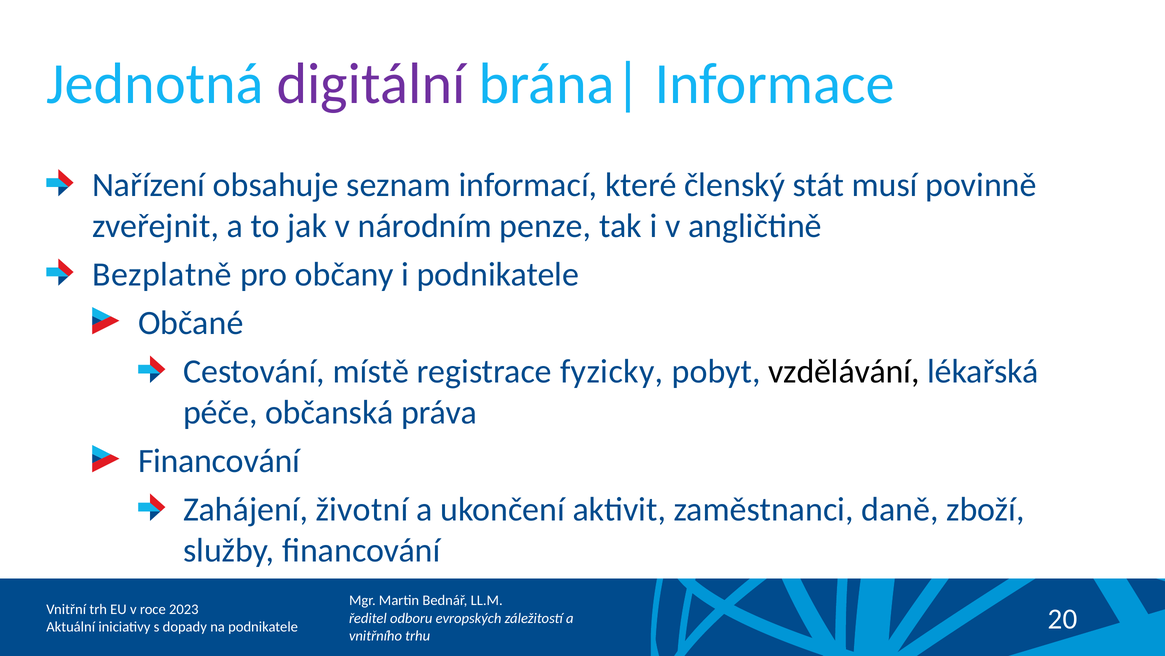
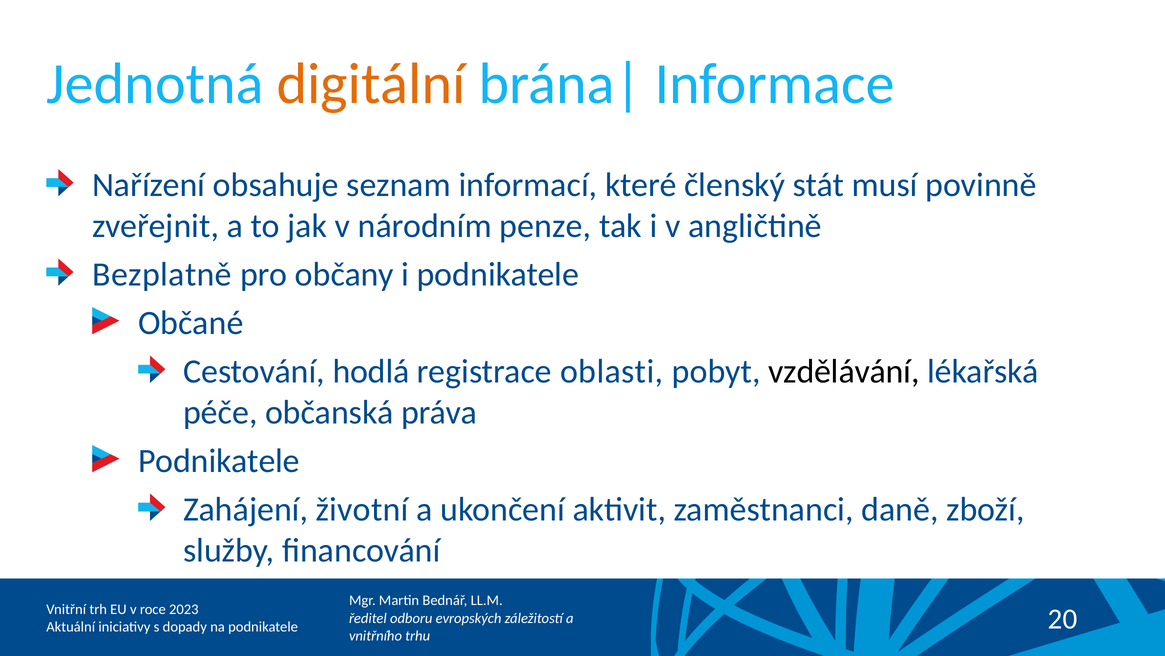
digitální colour: purple -> orange (371, 84)
místě: místě -> hodlá (371, 371)
fyzicky: fyzicky -> oblasti (612, 371)
Financování: Financování -> Podnikatele (219, 461)
